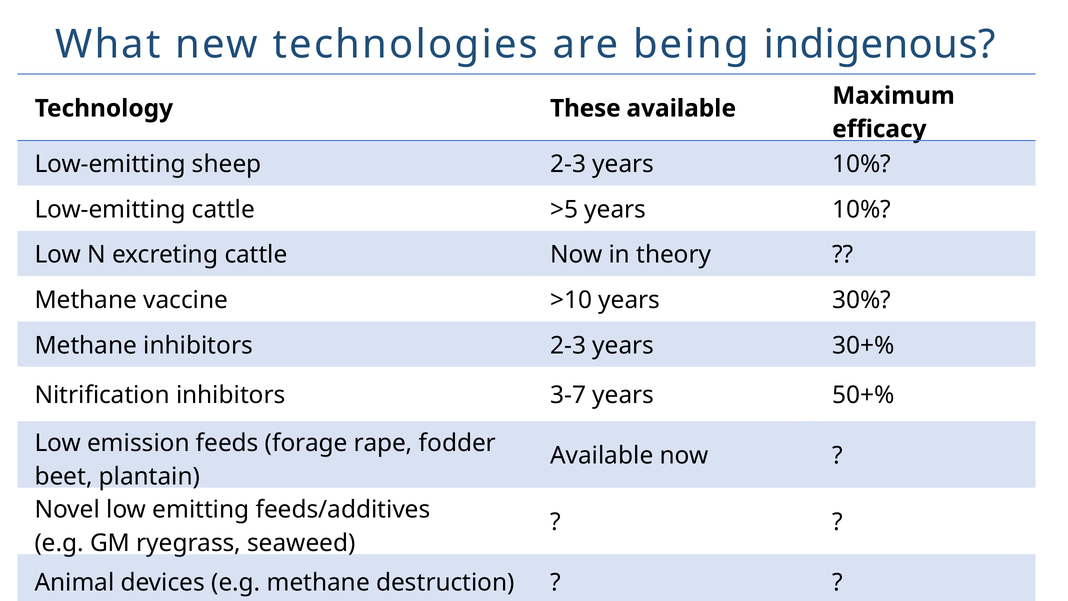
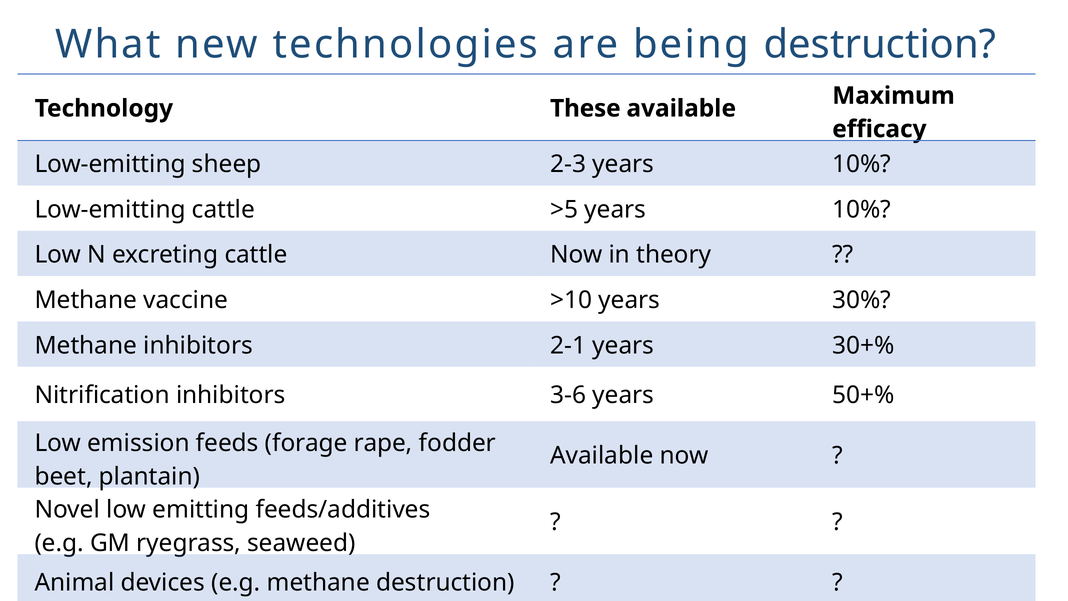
being indigenous: indigenous -> destruction (880, 44)
inhibitors 2-3: 2-3 -> 2-1 (568, 345)
3-7: 3-7 -> 3-6 (568, 395)
